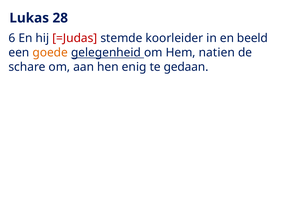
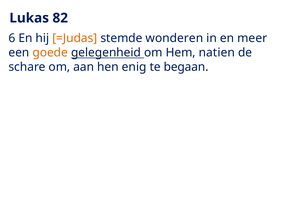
28: 28 -> 82 (60, 18)
=Judas colour: red -> orange (75, 38)
koorleider: koorleider -> wonderen (174, 38)
beeld: beeld -> meer (252, 38)
gedaan: gedaan -> begaan (186, 67)
